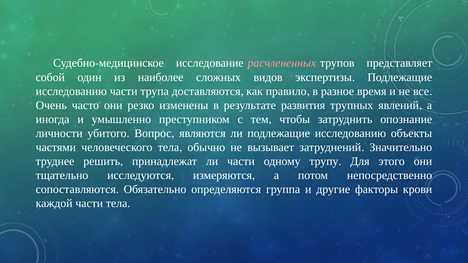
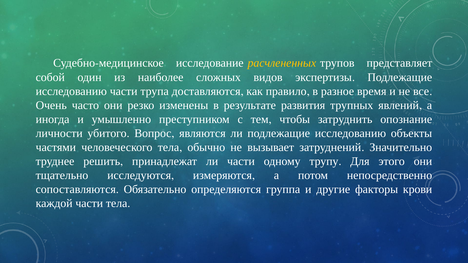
расчлененных colour: pink -> yellow (282, 63)
